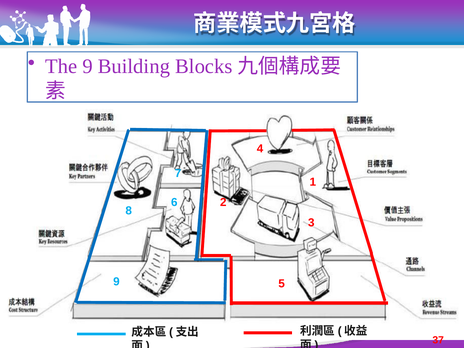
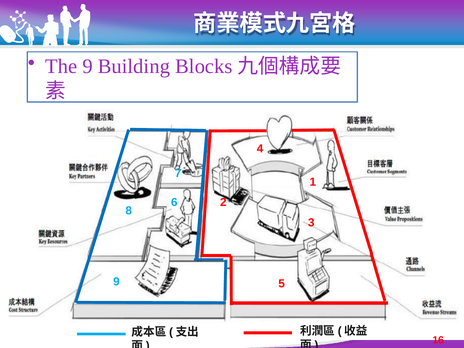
37: 37 -> 16 (438, 340)
